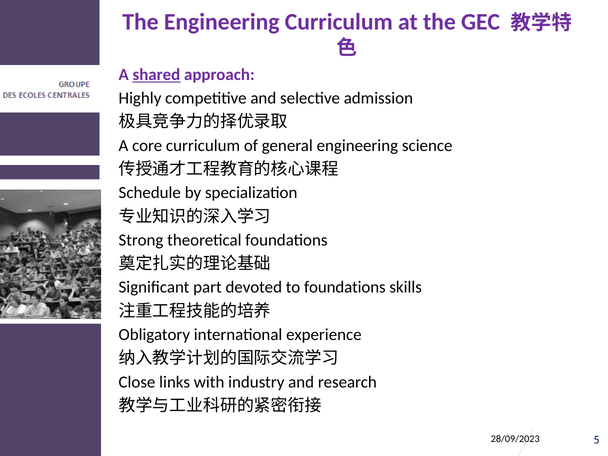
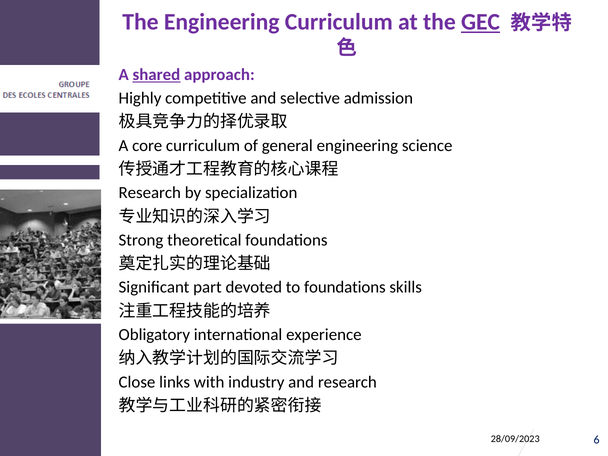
GEC underline: none -> present (481, 22)
Schedule: Schedule -> Research (150, 193)
5: 5 -> 6 (597, 440)
